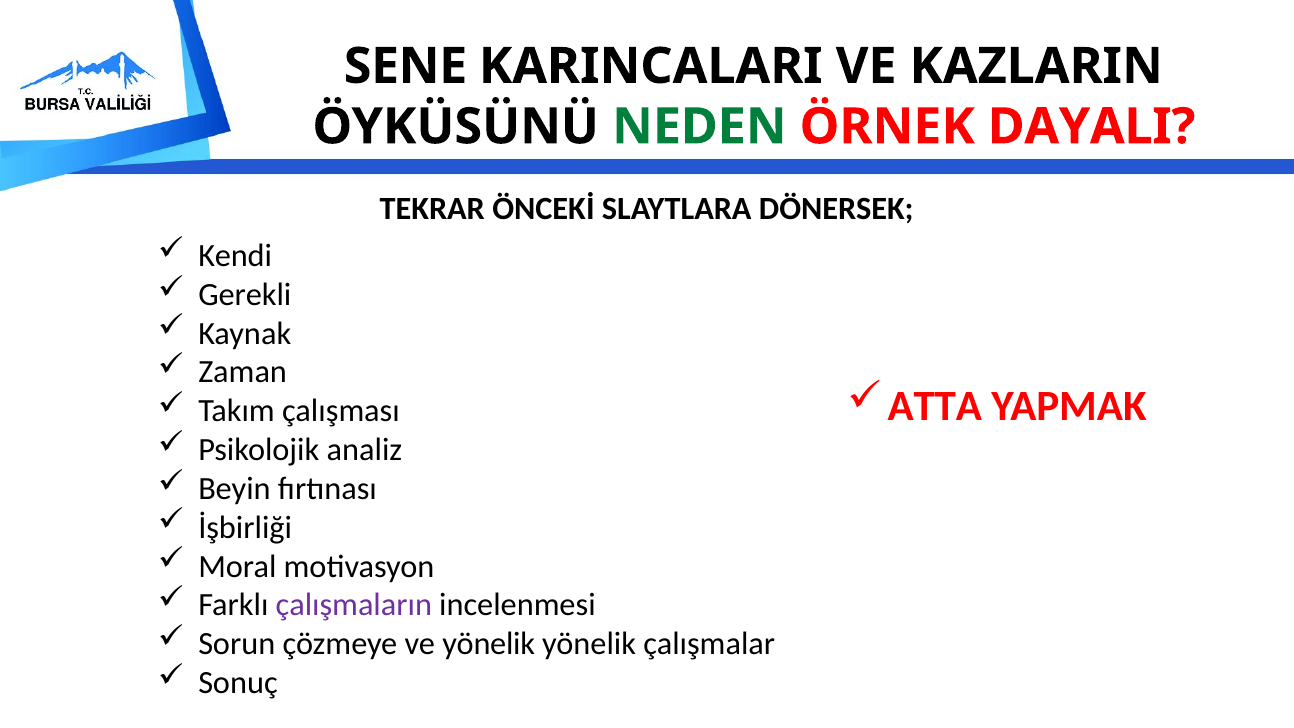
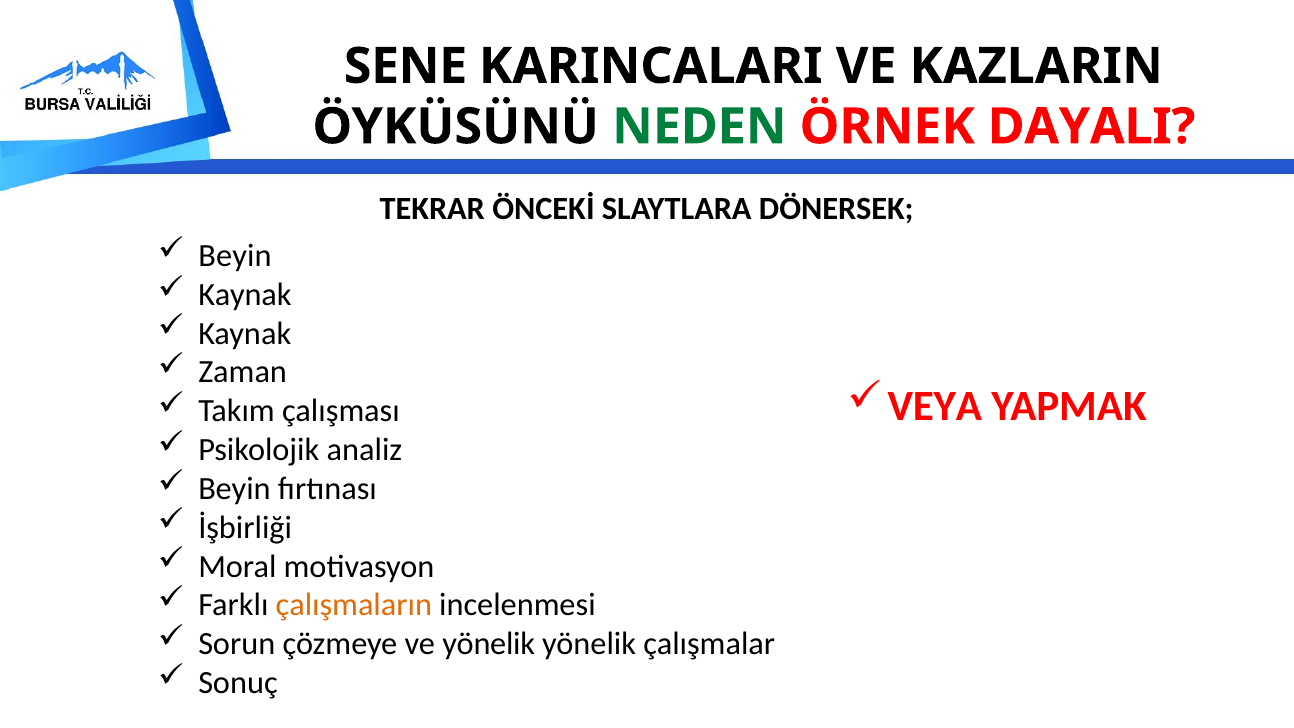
Kendi: Kendi -> Beyin (235, 256)
Gerekli: Gerekli -> Kaynak (245, 295)
ATTA: ATTA -> VEYA (935, 406)
çalışmaların colour: purple -> orange (354, 605)
